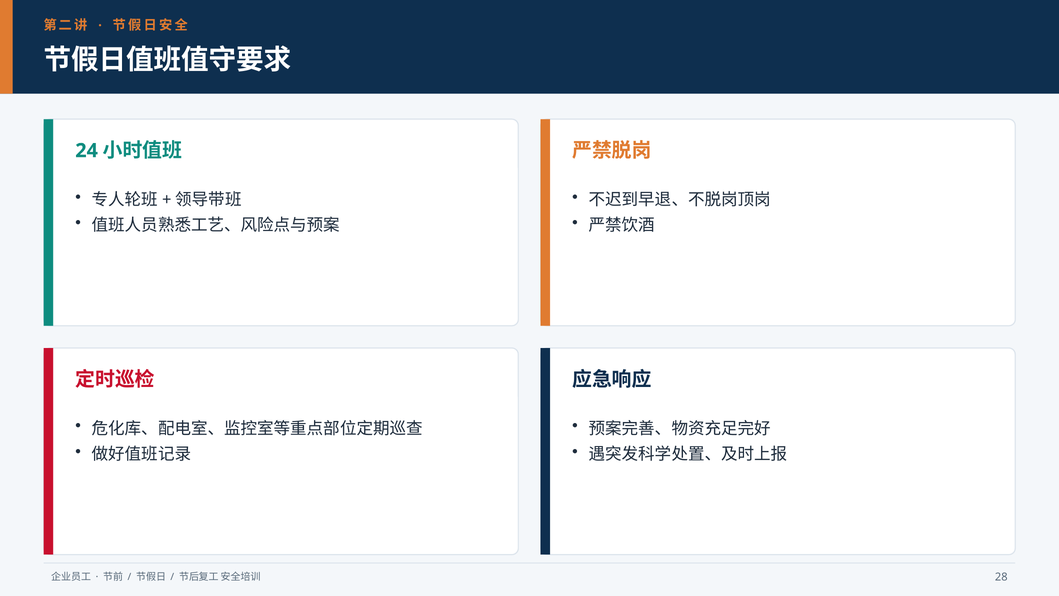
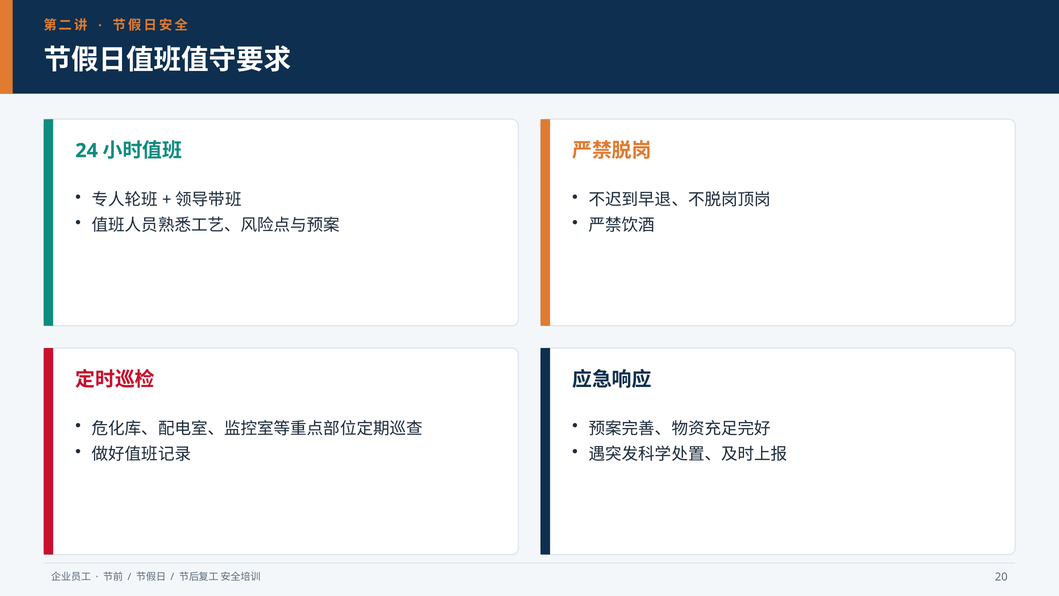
28: 28 -> 20 (1001, 577)
